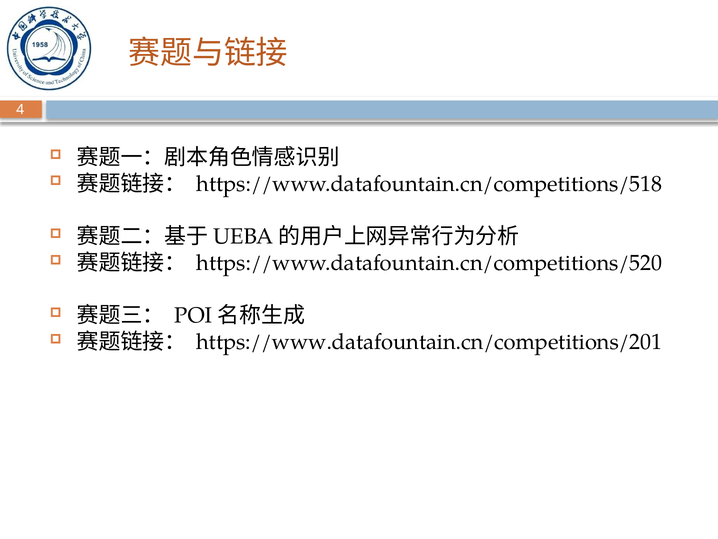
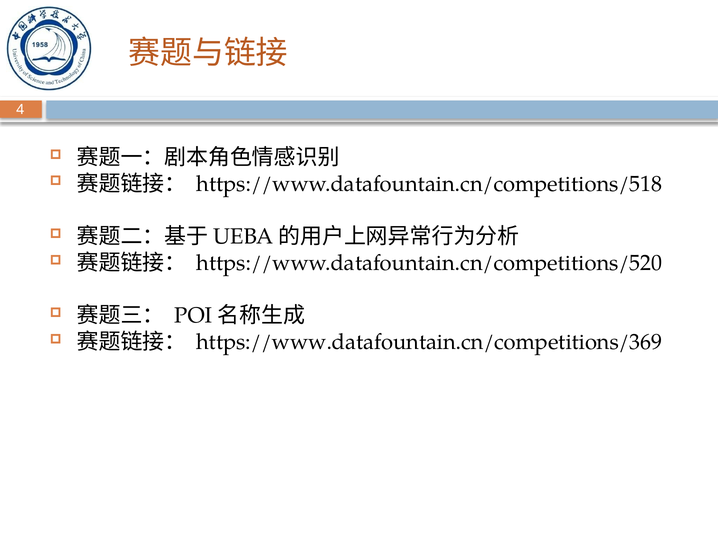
https://www.datafountain.cn/competitions/201: https://www.datafountain.cn/competitions/201 -> https://www.datafountain.cn/competitions/369 (429, 342)
